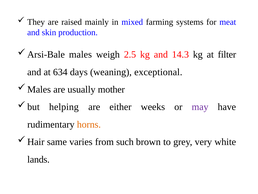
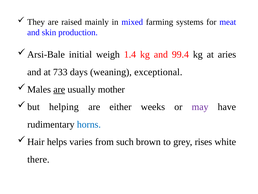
males: males -> initial (80, 54)
2.5: 2.5 -> 1.4 (130, 54)
14.3: 14.3 -> 99.4 (180, 54)
filter: filter -> aries (227, 54)
634: 634 -> 733 (60, 72)
are underline: none -> present (59, 89)
horns colour: orange -> blue (89, 124)
same: same -> helps (57, 142)
very: very -> rises (203, 142)
lands: lands -> there (38, 159)
